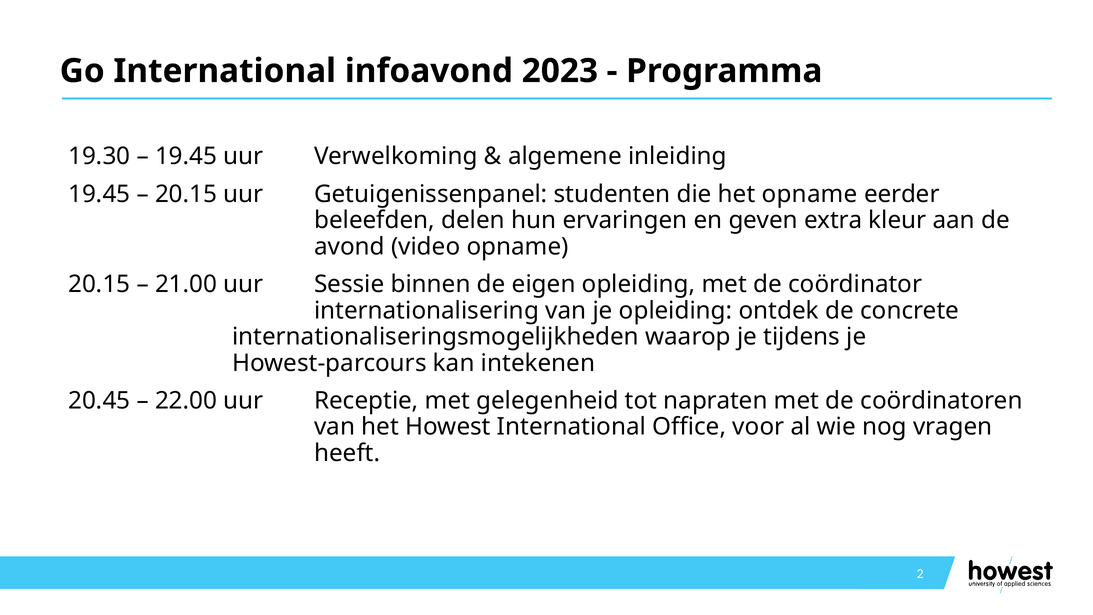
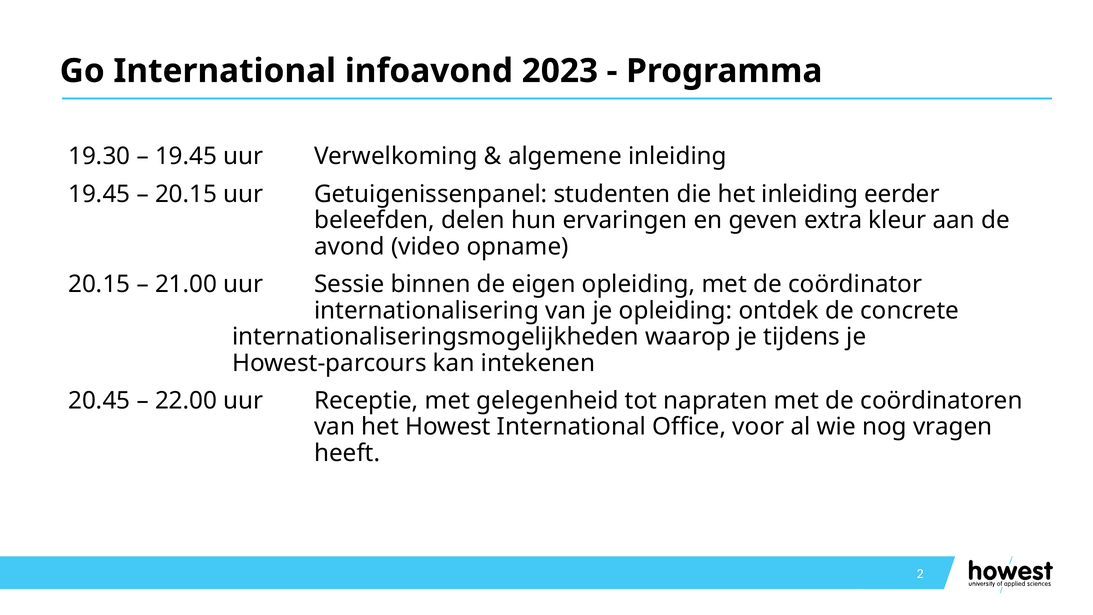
het opname: opname -> inleiding (810, 194)
